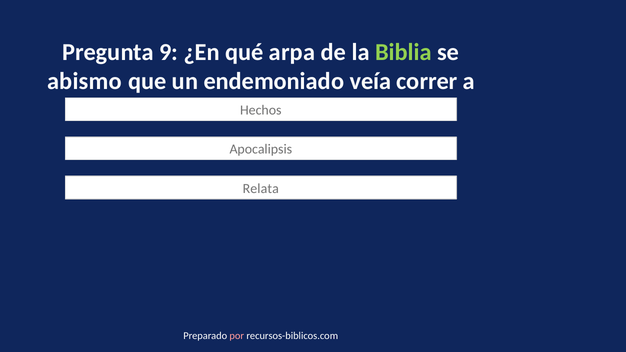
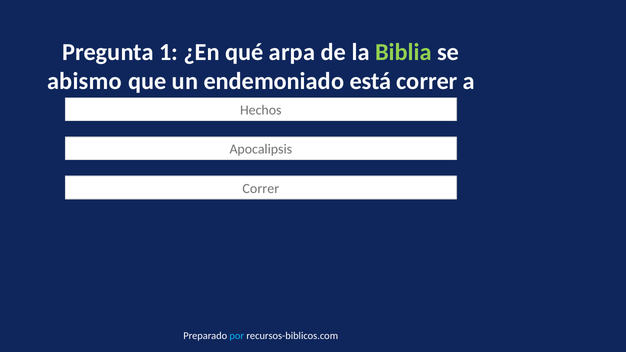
9: 9 -> 1 (169, 52)
veía: veía -> está (370, 81)
Relata: Relata -> Correr (261, 189)
por colour: pink -> light blue (237, 336)
